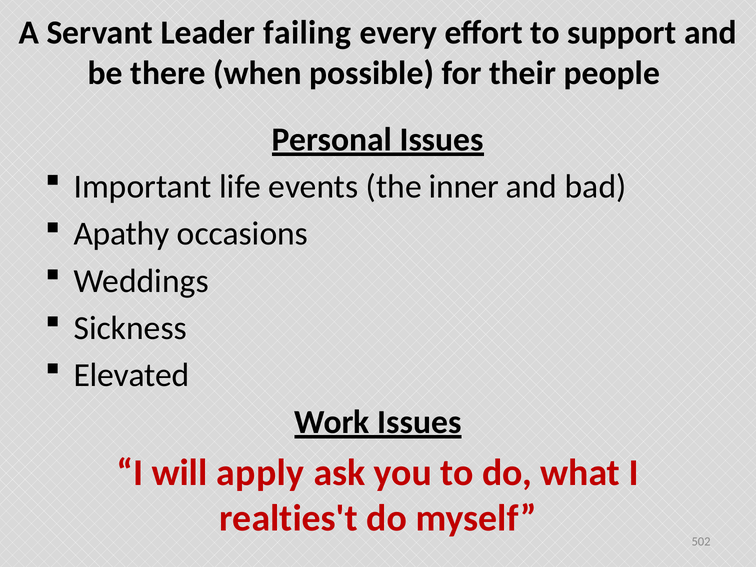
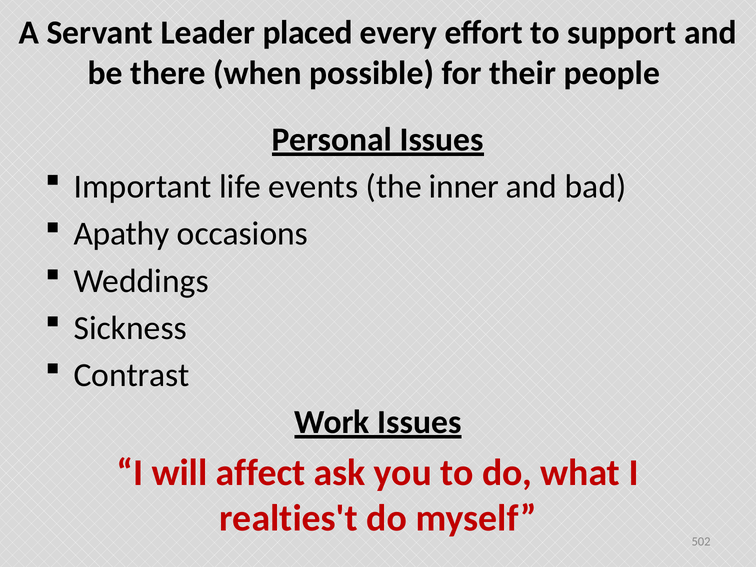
failing: failing -> placed (308, 33)
Elevated: Elevated -> Contrast (131, 375)
apply: apply -> affect (261, 473)
